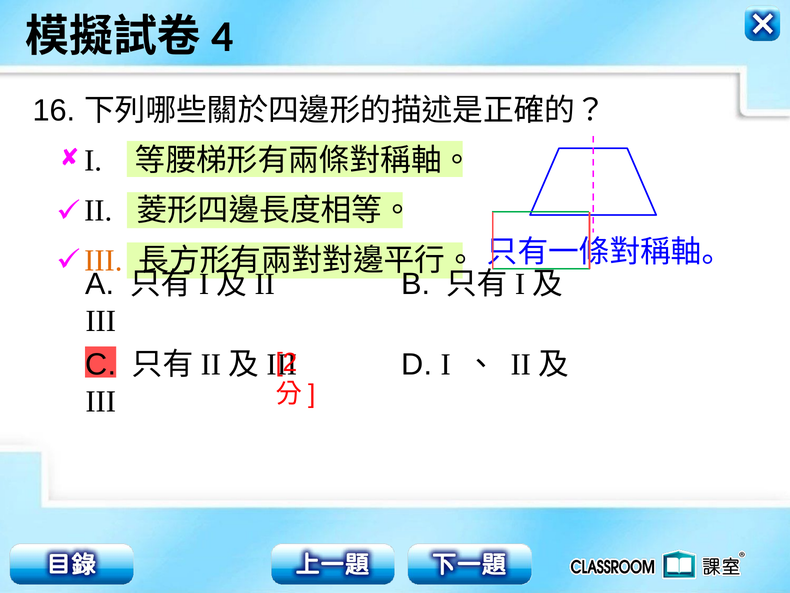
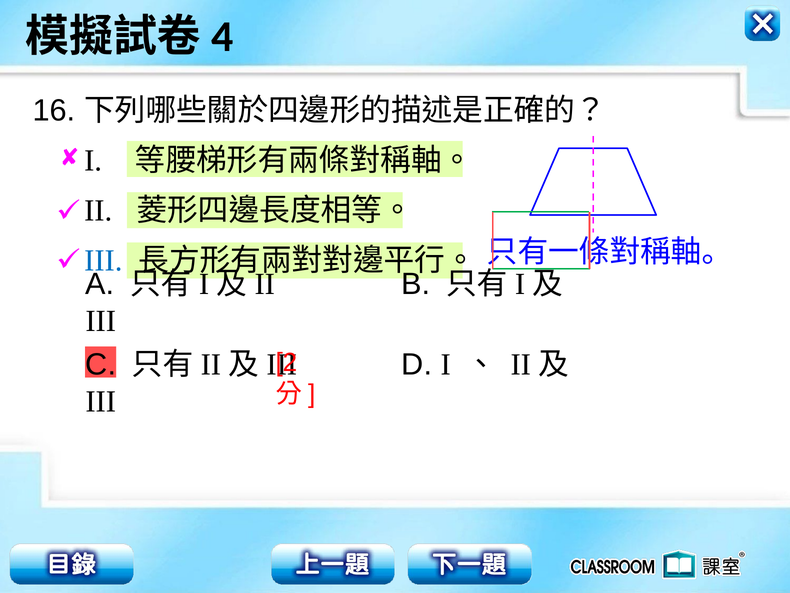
III colour: orange -> blue (103, 261)
